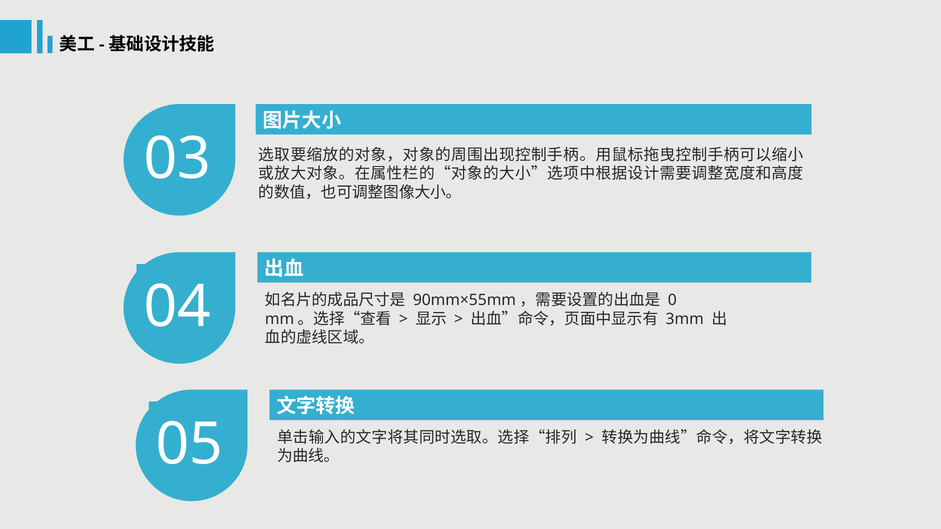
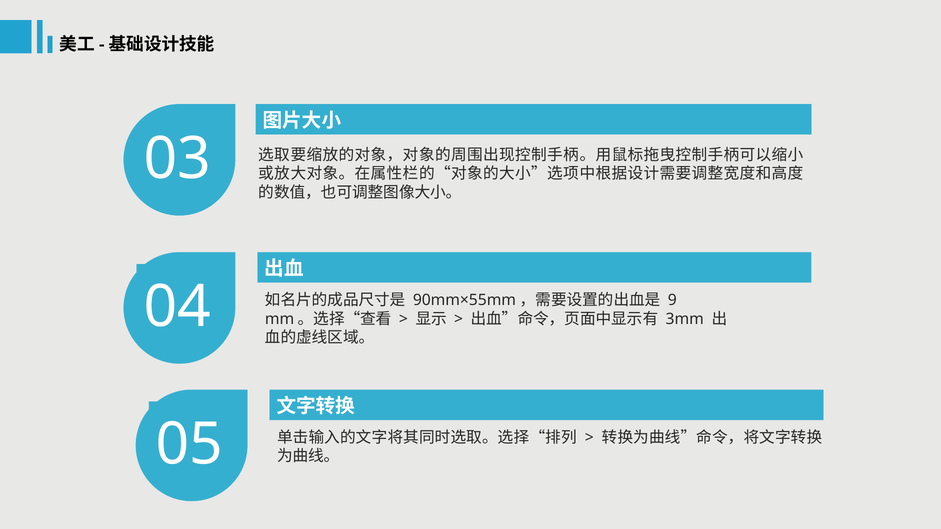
0: 0 -> 9 (672, 300)
